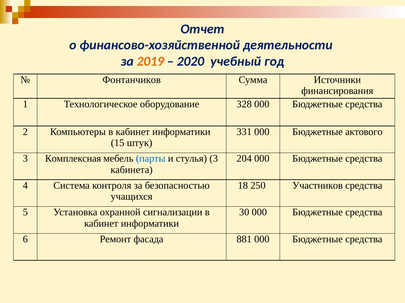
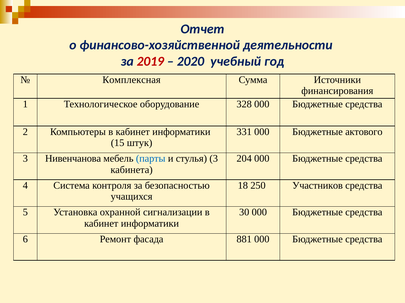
2019 colour: orange -> red (150, 61)
Фонтанчиков: Фонтанчиков -> Комплексная (132, 80)
Комплексная: Комплексная -> Нивенчанова (73, 159)
